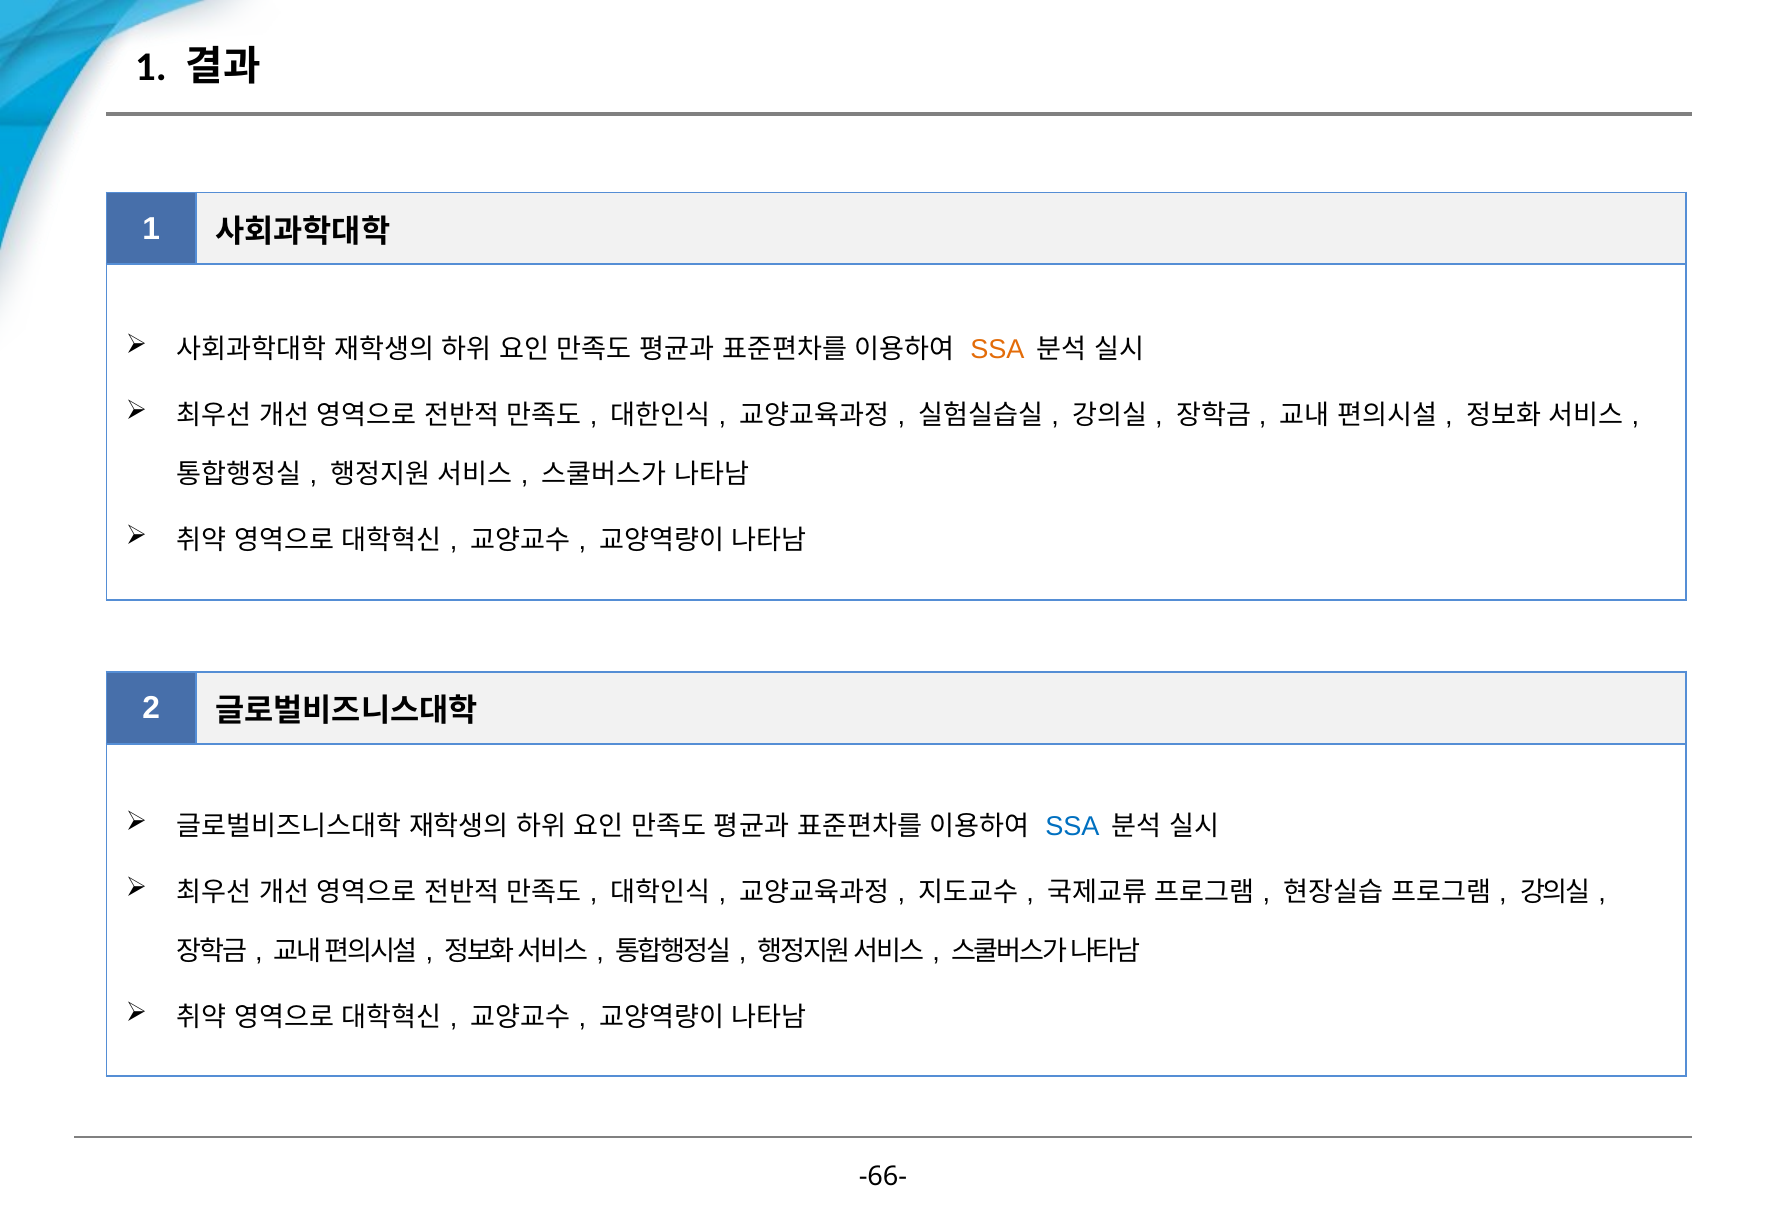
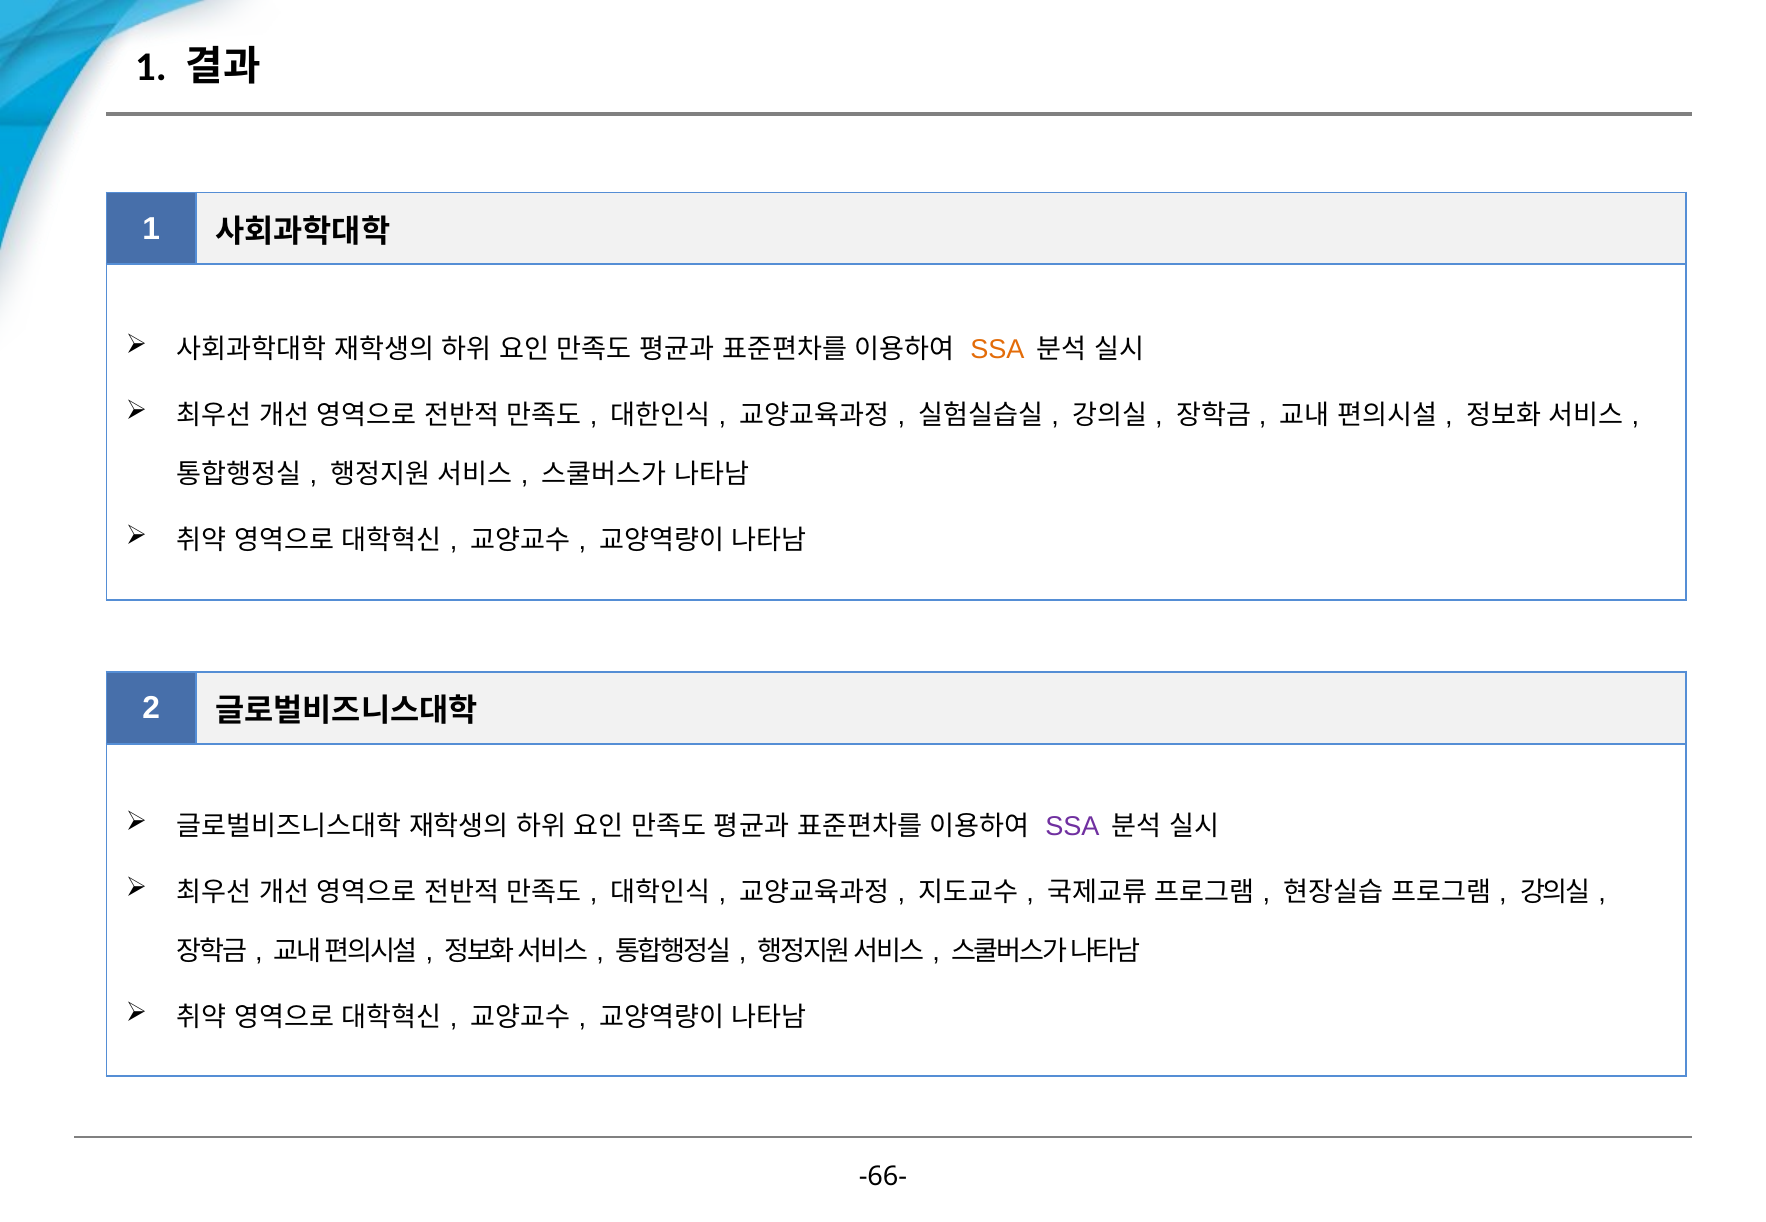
SSA colour: blue -> purple (1072, 827)
